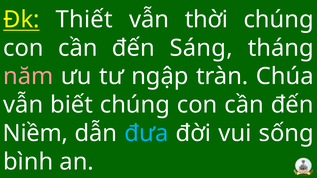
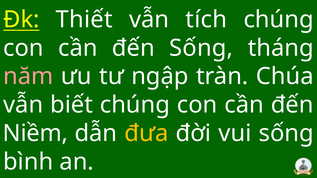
thời: thời -> tích (206, 19)
đến Sáng: Sáng -> Sống (201, 48)
đưa colour: light blue -> yellow (146, 134)
